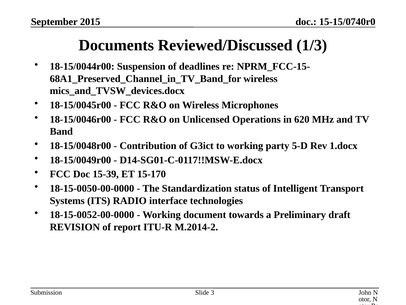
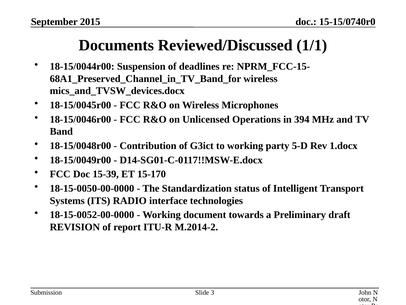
1/3: 1/3 -> 1/1 (312, 45)
620: 620 -> 394 (302, 119)
